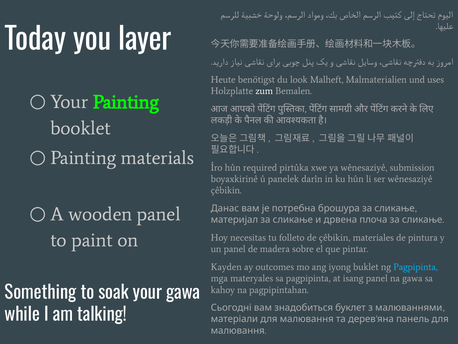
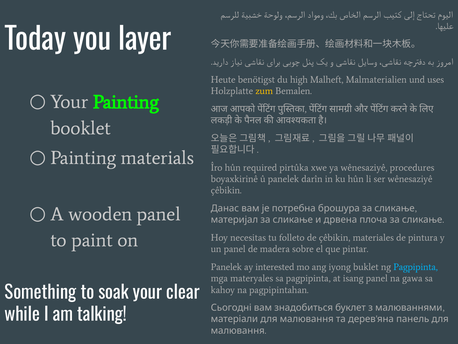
look: look -> high (299, 80)
zum colour: white -> yellow (264, 91)
submission: submission -> procedures (412, 167)
Kayden: Kayden -> Panelek (226, 267)
outcomes: outcomes -> interested (275, 267)
your gawa: gawa -> clear (183, 292)
